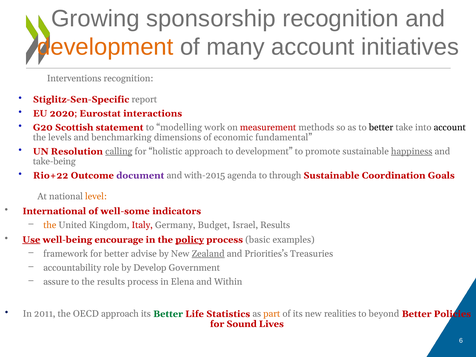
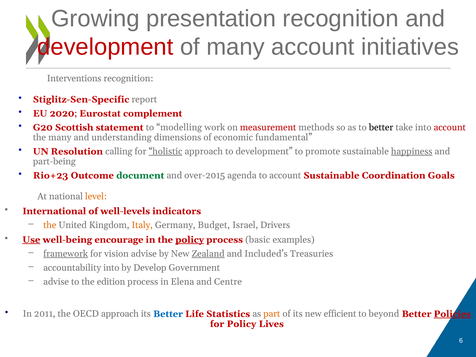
sponsorship: sponsorship -> presentation (211, 19)
development colour: orange -> red (105, 47)
interactions: interactions -> complement (153, 113)
account colour: black -> red (450, 127)
the levels: levels -> many (60, 137)
benchmarking: benchmarking -> understanding (122, 137)
calling underline: present -> none (119, 151)
holistic underline: none -> present (165, 151)
take-being: take-being -> part-being (54, 161)
Rio+22: Rio+22 -> Rio+23 (51, 175)
document colour: purple -> green (140, 175)
with-2015: with-2015 -> over-2015 (205, 175)
to through: through -> account (285, 175)
well-some: well-some -> well-levels (125, 211)
Italy colour: red -> orange (142, 225)
Israel Results: Results -> Drivers (275, 225)
framework underline: none -> present (66, 254)
for better: better -> vision (116, 254)
Priorities’s: Priorities’s -> Included’s (266, 254)
accountability role: role -> into (111, 268)
assure: assure -> advise (56, 282)
the results: results -> edition (111, 282)
Within: Within -> Centre (228, 282)
Better colour: green -> blue (168, 314)
realities: realities -> efficient (340, 314)
Policies underline: none -> present (452, 314)
for Sound: Sound -> Policy (242, 324)
